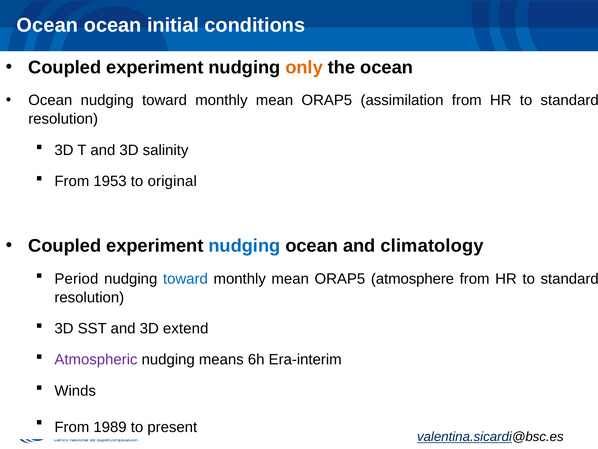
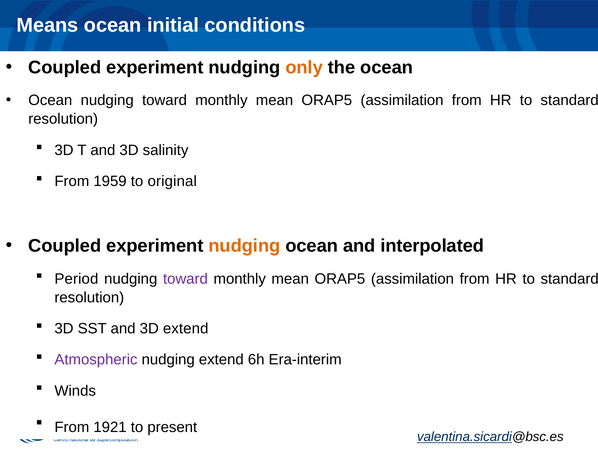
Ocean: Ocean -> Means (47, 25)
1953: 1953 -> 1959 (110, 181)
nudging colour: blue -> orange (244, 246)
climatology: climatology -> interpolated (432, 246)
toward colour: blue -> purple (185, 278)
atmosphere: atmosphere -> assimilation (412, 278)
nudging means: means -> extend (221, 359)
1989: 1989 -> 1921 (110, 427)
